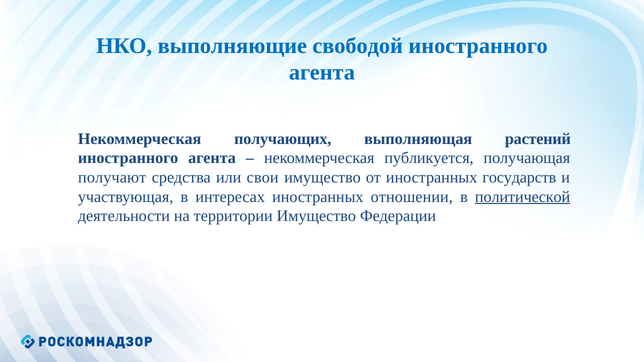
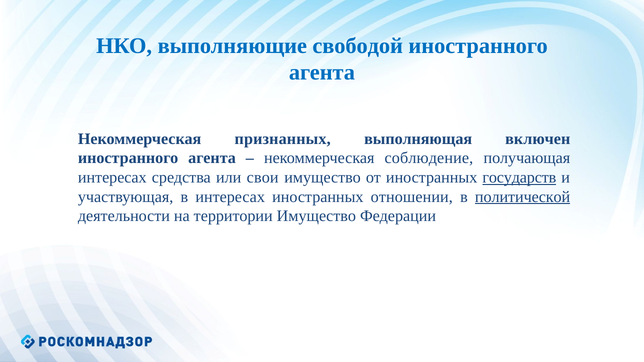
получающих: получающих -> признанных (283, 139)
растений: растений -> включен (538, 139)
публикуется: публикуется -> соблюдение (429, 158)
получают: получают -> интересах (112, 178)
государств underline: none -> present (519, 178)
